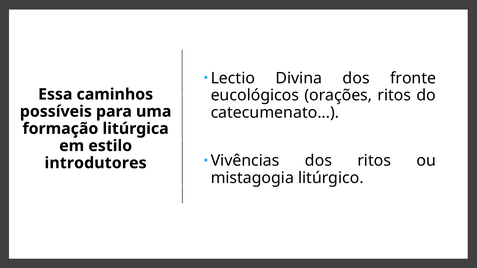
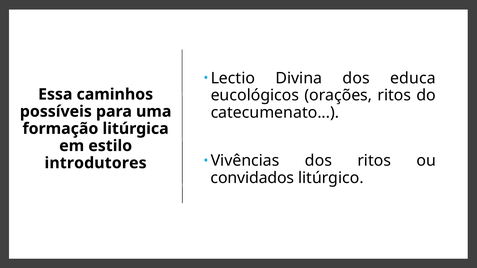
fronte: fronte -> educa (413, 78)
mistagogia: mistagogia -> convidados (252, 178)
